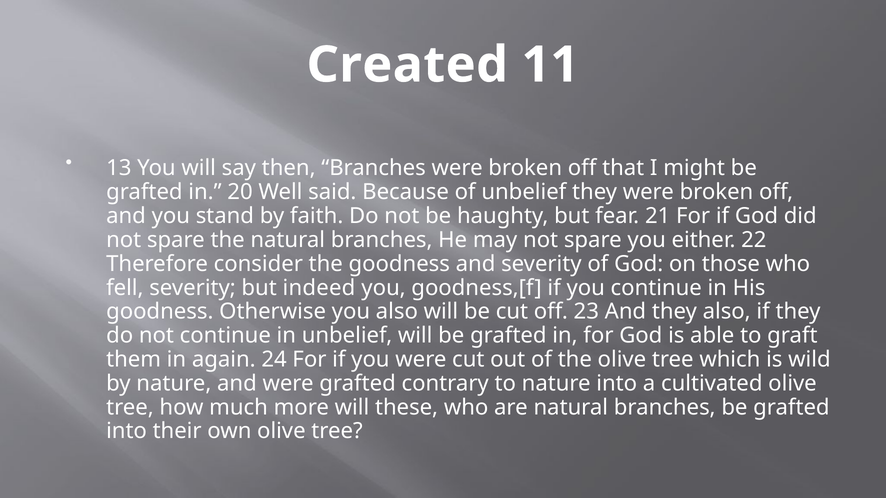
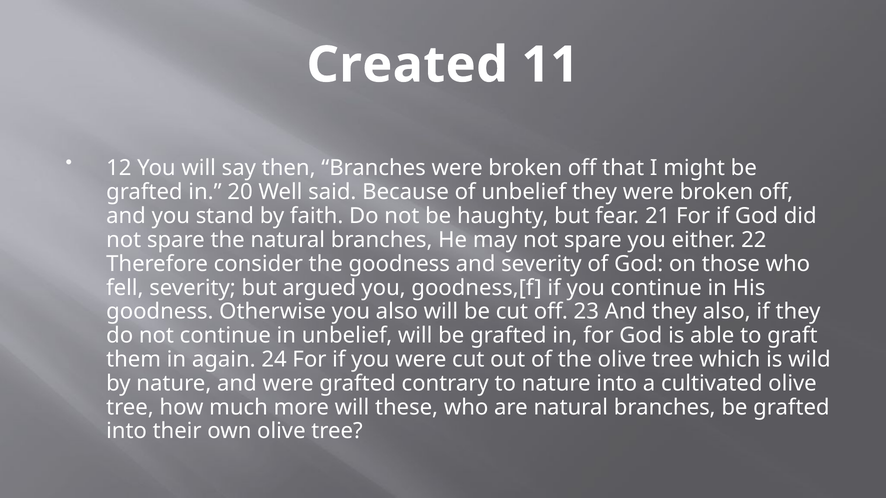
13: 13 -> 12 (119, 168)
indeed: indeed -> argued (319, 288)
